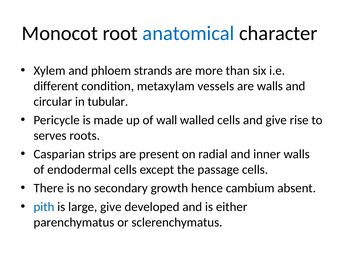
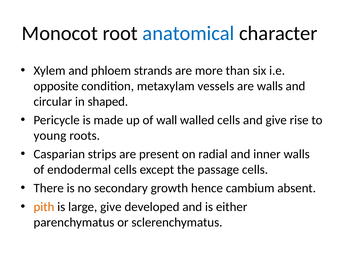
different: different -> opposite (56, 86)
tubular: tubular -> shaped (108, 102)
serves: serves -> young (50, 136)
pith colour: blue -> orange (44, 207)
